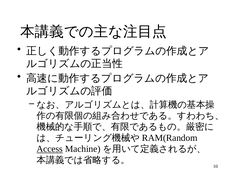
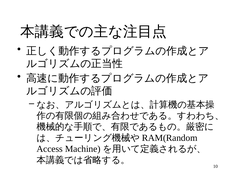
Access underline: present -> none (50, 149)
